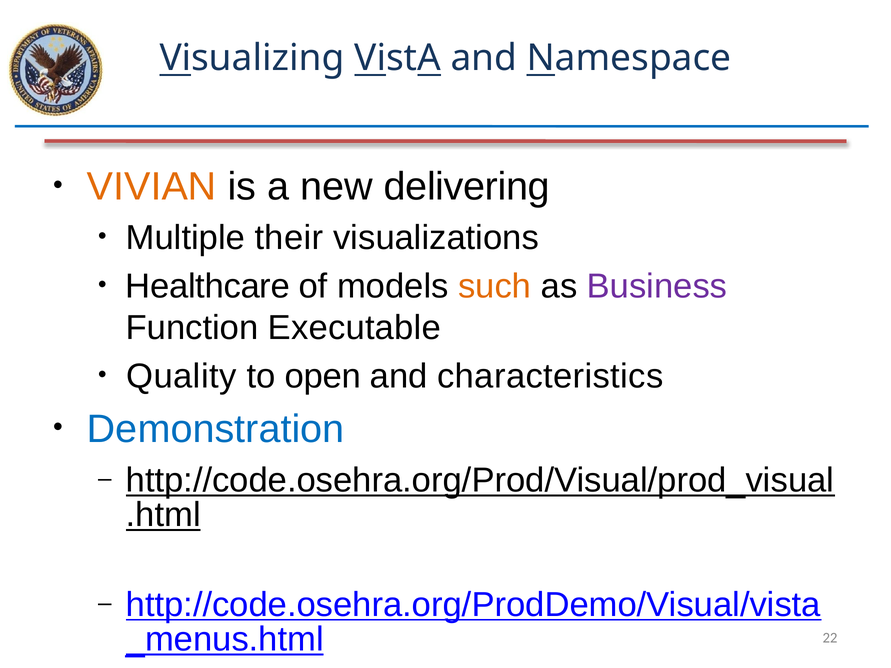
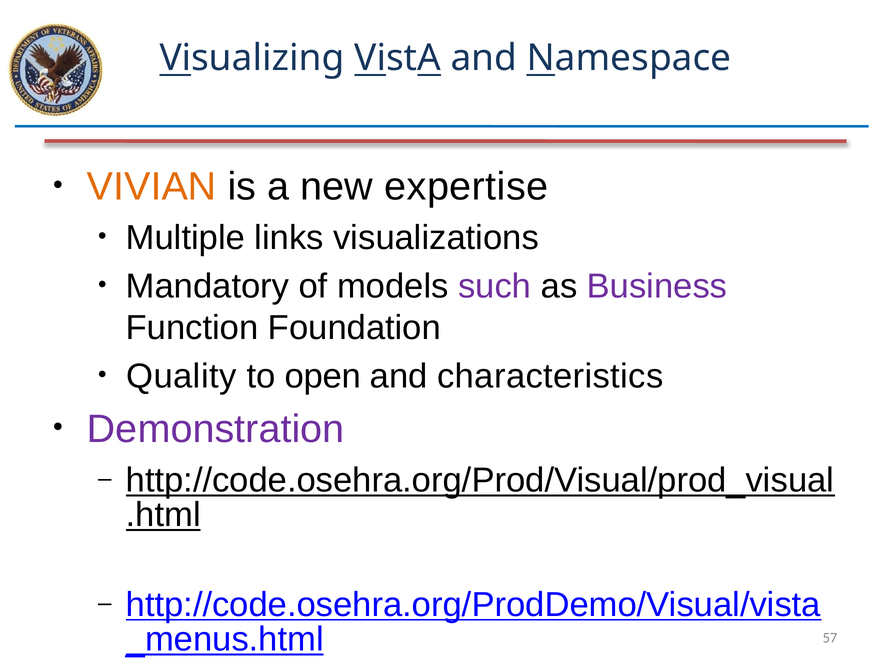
delivering: delivering -> expertise (466, 187)
their: their -> links (289, 238)
Healthcare: Healthcare -> Mandatory (208, 286)
such colour: orange -> purple (495, 286)
Executable: Executable -> Foundation (354, 328)
Demonstration colour: blue -> purple (216, 429)
22: 22 -> 57 (830, 638)
